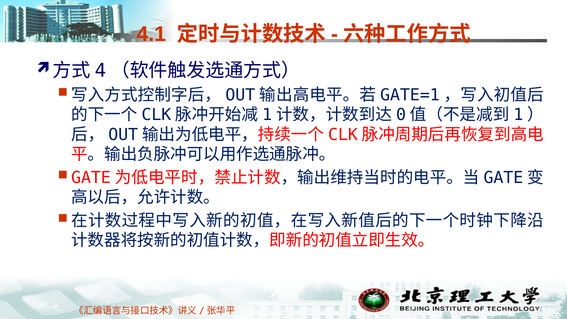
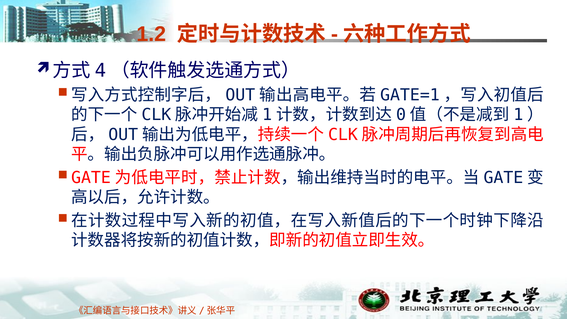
4.1: 4.1 -> 1.2 (151, 34)
